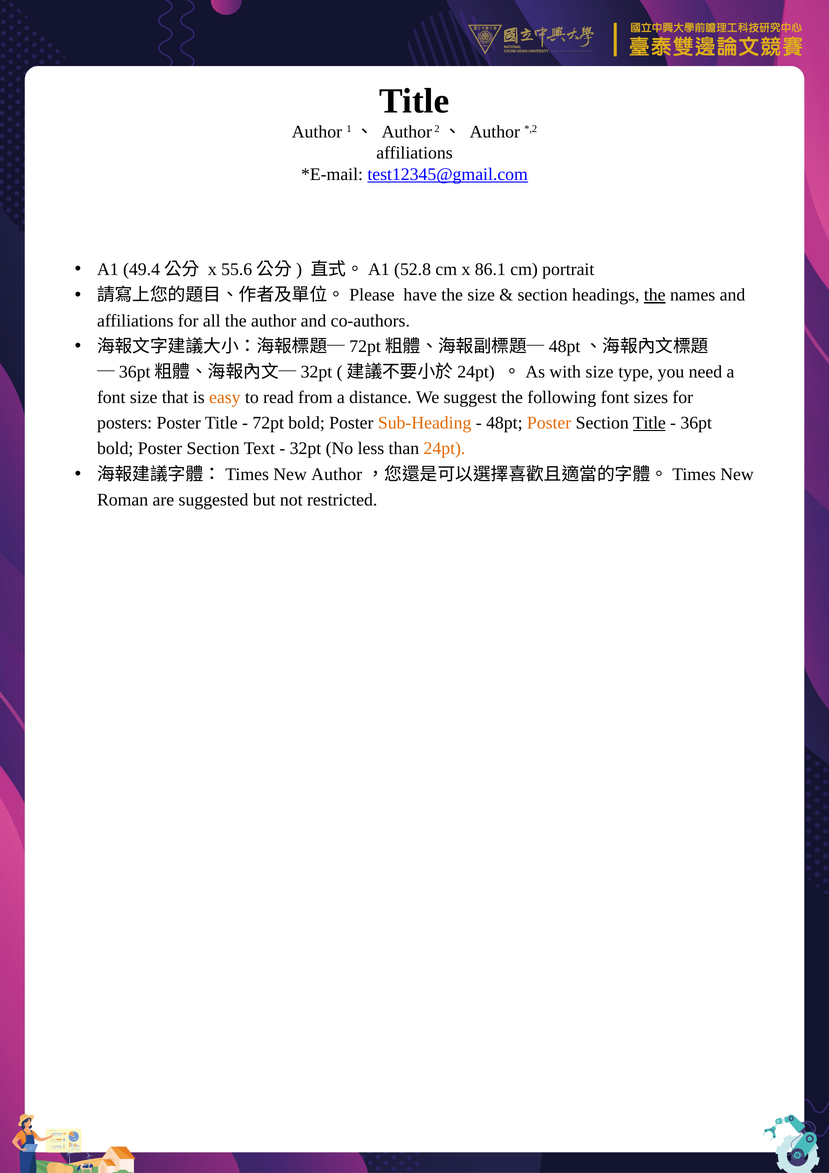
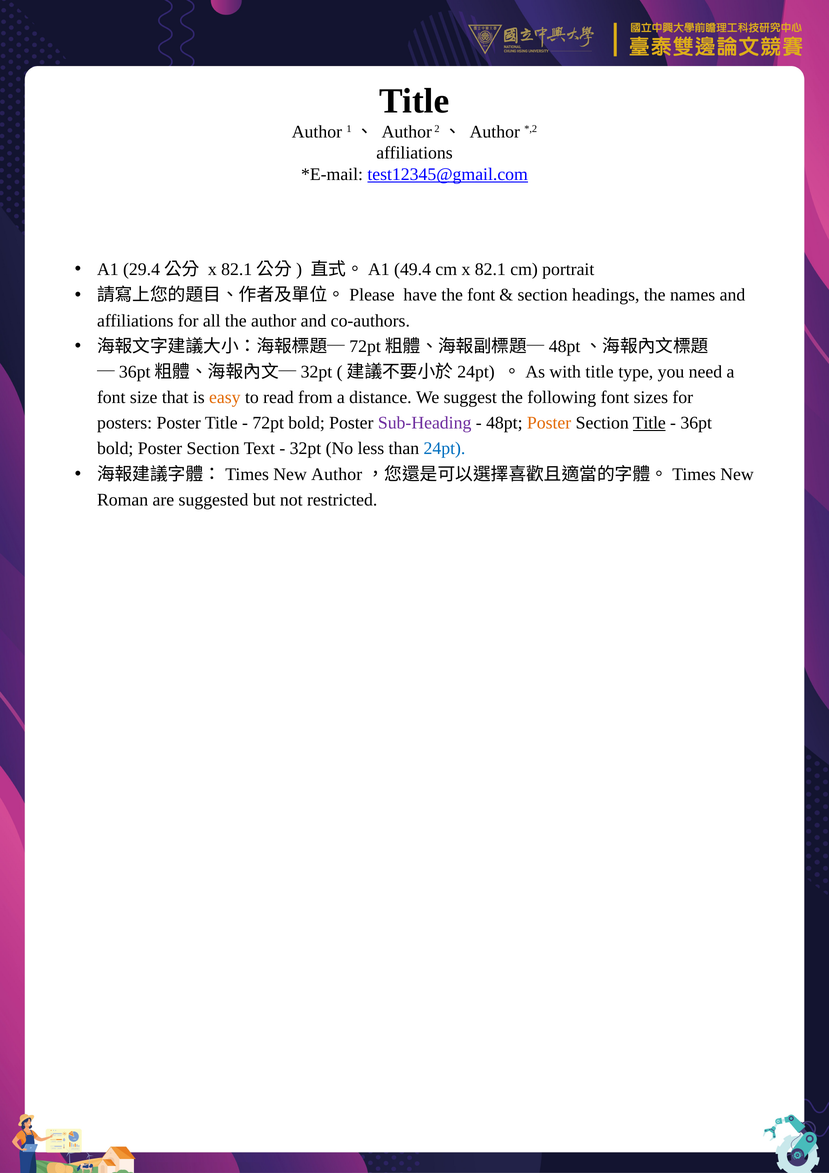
49.4: 49.4 -> 29.4 (142, 270)
55.6: 55.6 -> 82.1 (237, 270)
52.8: 52.8 -> 49.4 (413, 270)
cm x 86.1: 86.1 -> 82.1 (490, 270)
the size: size -> font (481, 295)
the underline: present -> none (655, 295)
with size: size -> title (600, 372)
Sub-Heading colour: orange -> purple (425, 423)
24pt colour: orange -> blue (444, 449)
